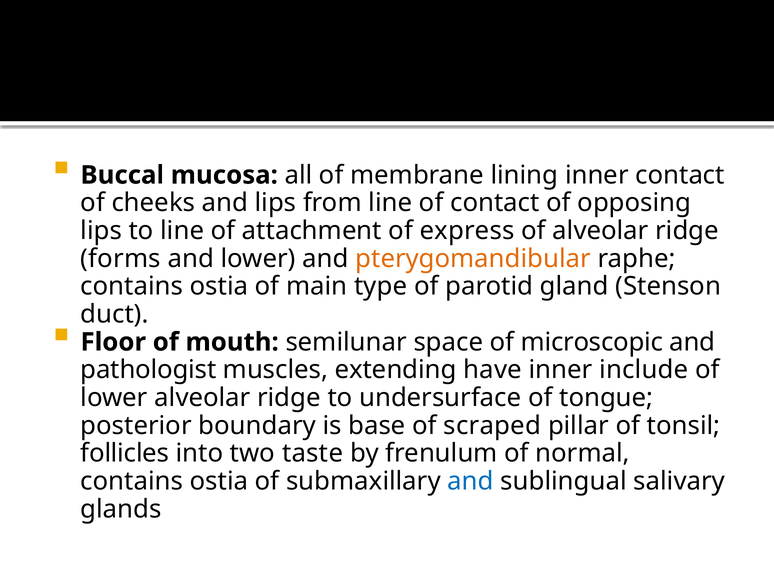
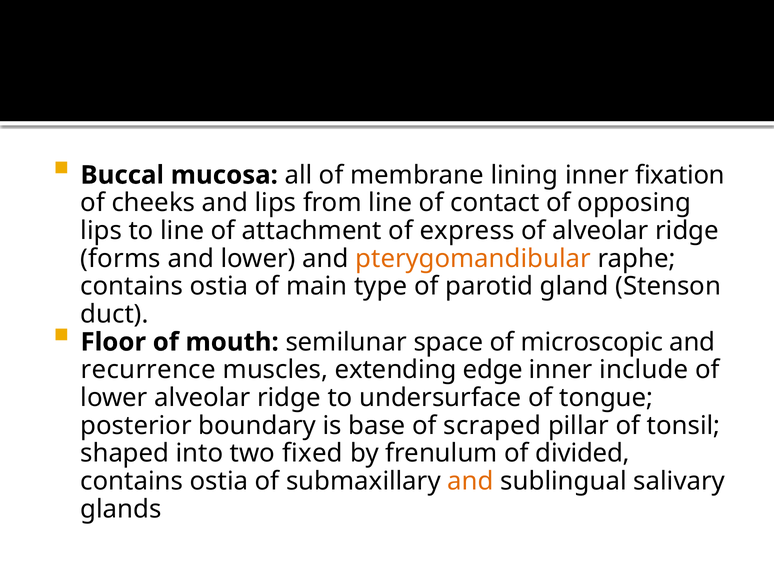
inner contact: contact -> fixation (680, 175)
pathologist: pathologist -> recurrence (148, 370)
have: have -> edge (493, 370)
follicles: follicles -> shaped (125, 454)
taste: taste -> fixed (313, 454)
normal: normal -> divided (583, 454)
and colour: blue -> orange (471, 482)
